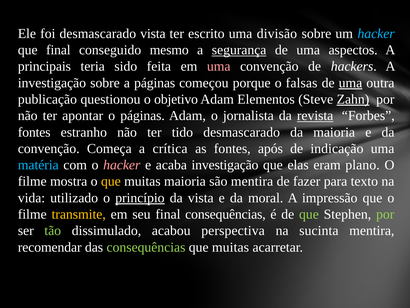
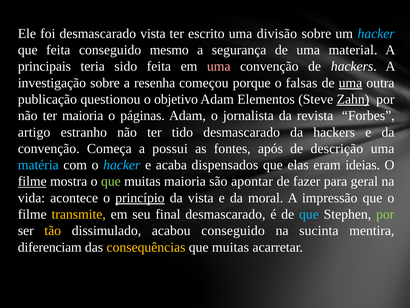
que final: final -> feita (58, 50)
segurança underline: present -> none (239, 50)
aspectos: aspectos -> material (353, 50)
a páginas: páginas -> resenha (155, 83)
ter apontar: apontar -> maioria (83, 116)
revista underline: present -> none (315, 116)
fontes: fontes -> artigo (34, 132)
da maioria: maioria -> hackers (334, 132)
crítica: crítica -> possui (170, 148)
indicação: indicação -> descrição (337, 148)
hacker colour: pink -> light blue (122, 165)
acaba investigação: investigação -> dispensados (225, 165)
plano: plano -> ideias (363, 165)
filme underline: none -> present (32, 181)
que colour: yellow -> light green (111, 181)
são mentira: mentira -> apontar (252, 181)
texto: texto -> geral (364, 181)
utilizado: utilizado -> acontece (74, 198)
final consequências: consequências -> desmascarado (225, 214)
que colour: light green -> light blue (309, 214)
tão colour: light green -> yellow (53, 230)
acabou perspectiva: perspectiva -> conseguido (233, 230)
recomendar: recomendar -> diferenciam (50, 247)
consequências colour: light green -> yellow (146, 247)
